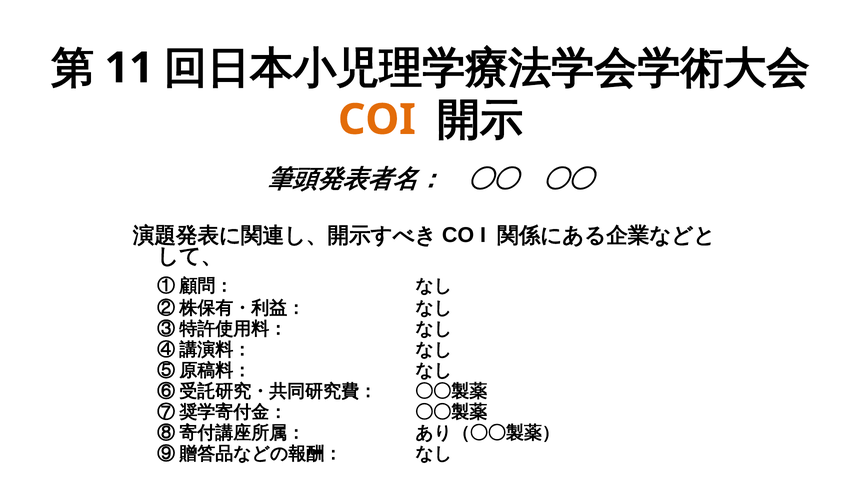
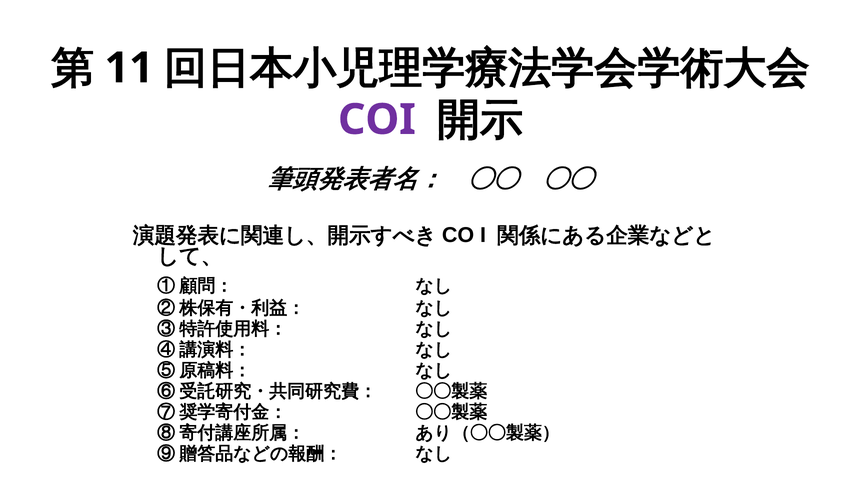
COI colour: orange -> purple (377, 120)
